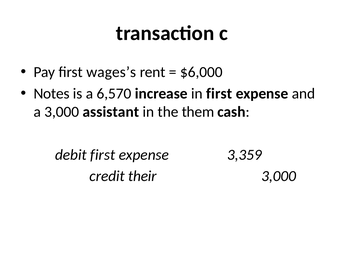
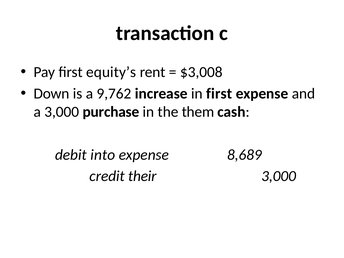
wages’s: wages’s -> equity’s (111, 72)
$6,000: $6,000 -> $3,008 (201, 72)
Notes: Notes -> Down (52, 94)
6,570: 6,570 -> 9,762 (114, 94)
assistant: assistant -> purchase (111, 112)
debit first: first -> into (103, 155)
3,359: 3,359 -> 8,689 (244, 155)
